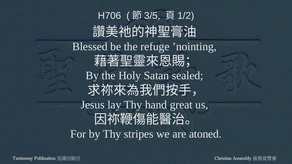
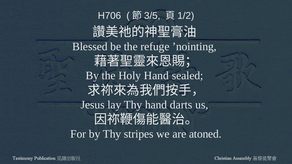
Holy Satan: Satan -> Hand (156, 76)
great: great -> darts (181, 105)
